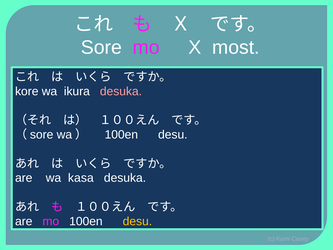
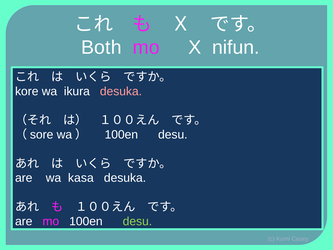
Sore: Sore -> Both (101, 47)
most: most -> nifun (236, 47)
desu colour: yellow -> light green (137, 221)
